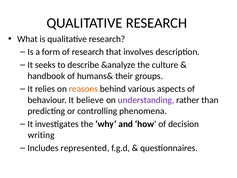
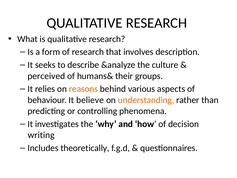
handbook: handbook -> perceived (46, 76)
understanding colour: purple -> orange (146, 100)
represented: represented -> theoretically (85, 148)
